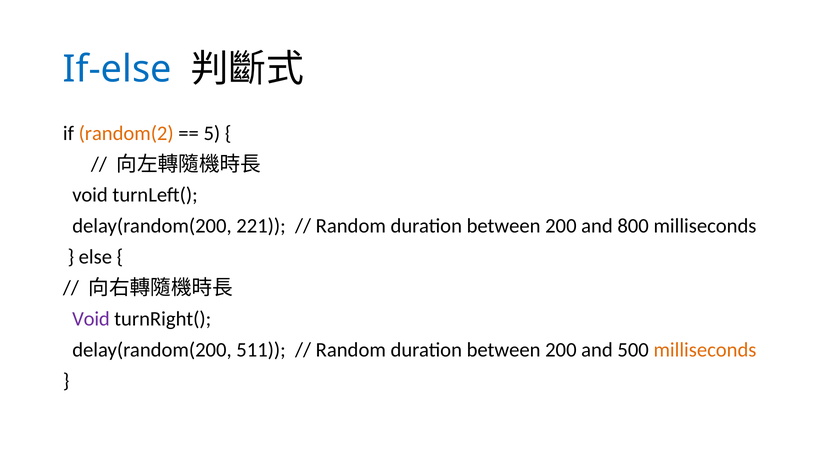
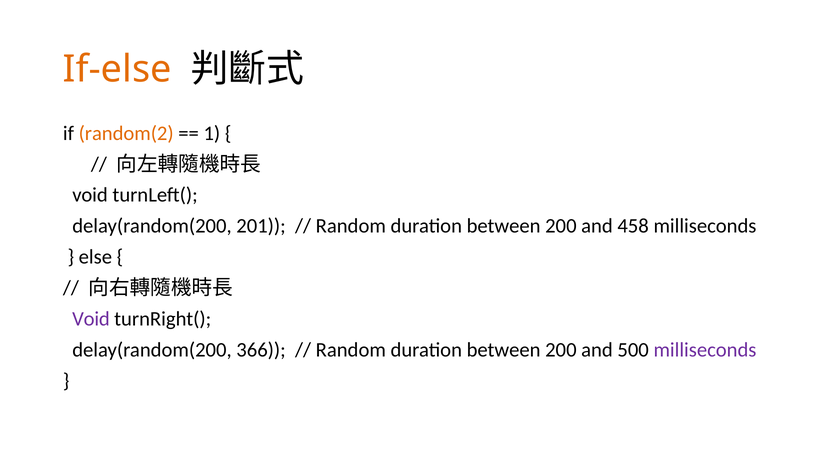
If-else colour: blue -> orange (117, 69)
5: 5 -> 1 (212, 133)
221: 221 -> 201 (261, 226)
800: 800 -> 458 (633, 226)
511: 511 -> 366 (261, 349)
milliseconds colour: orange -> purple (705, 349)
